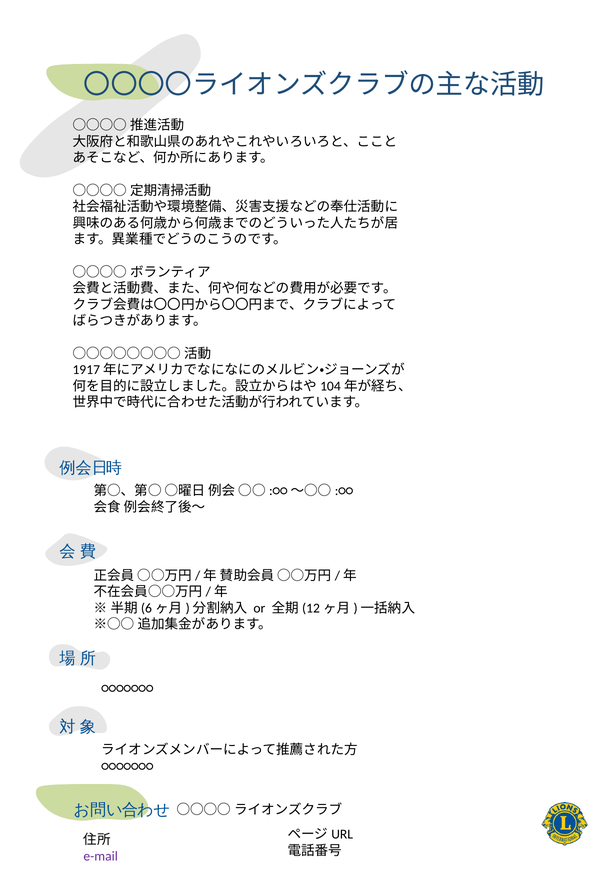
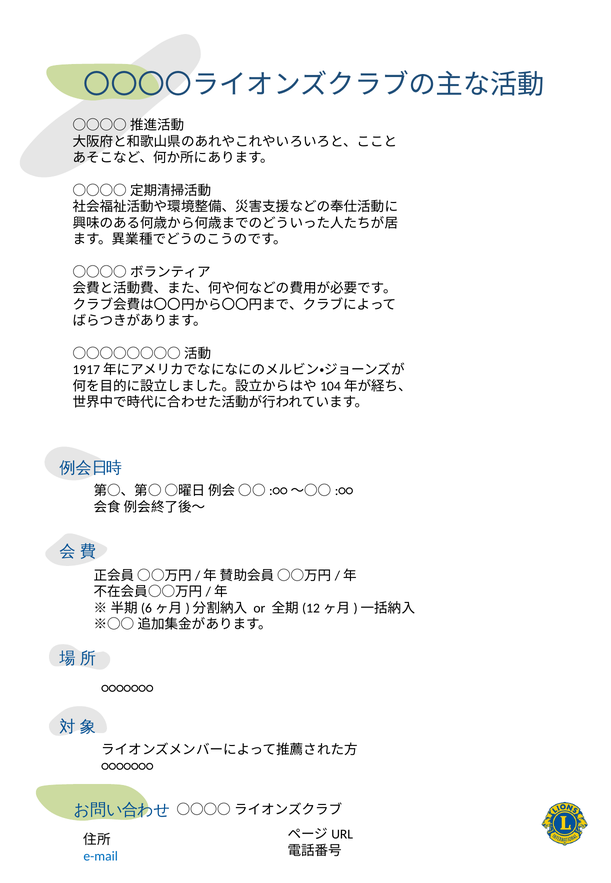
e-mail colour: purple -> blue (101, 856)
